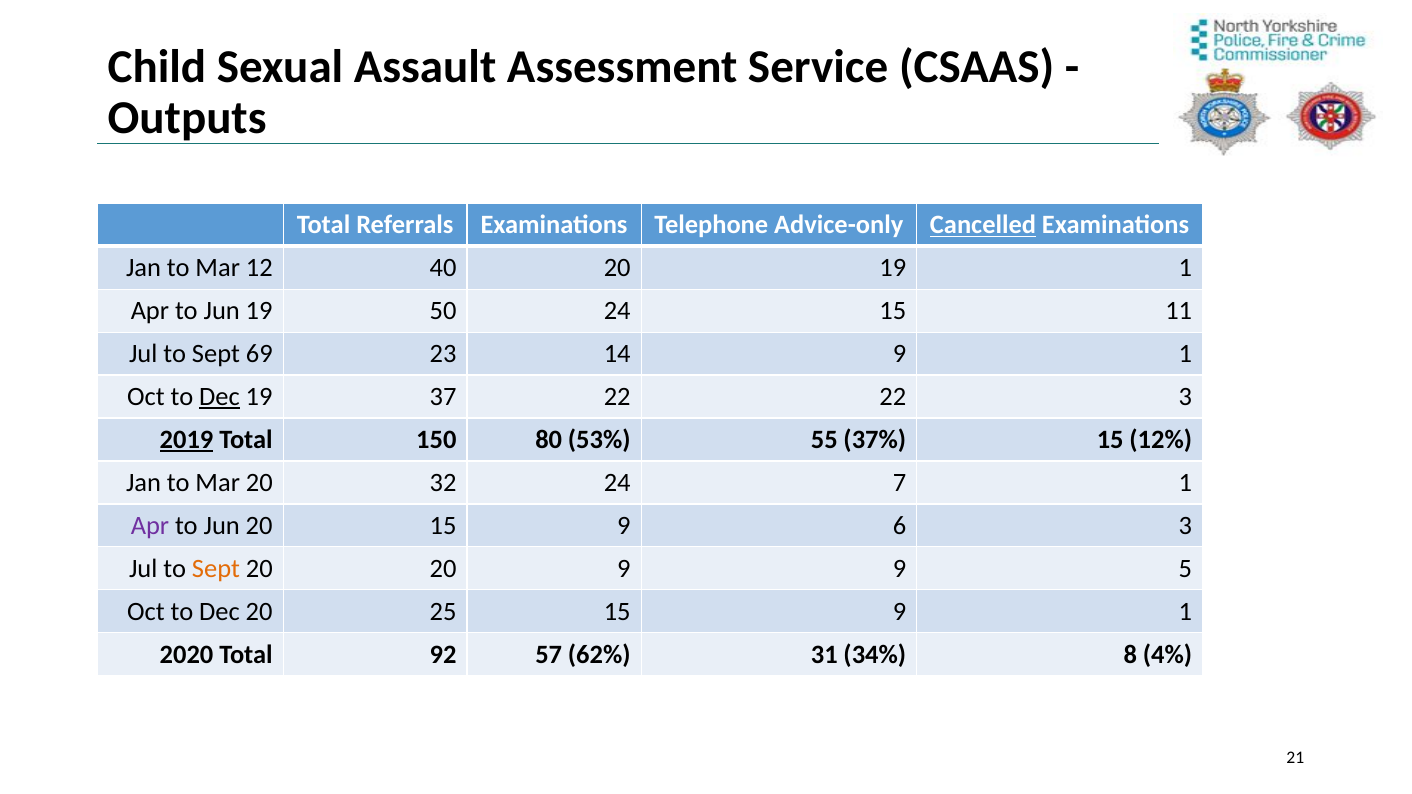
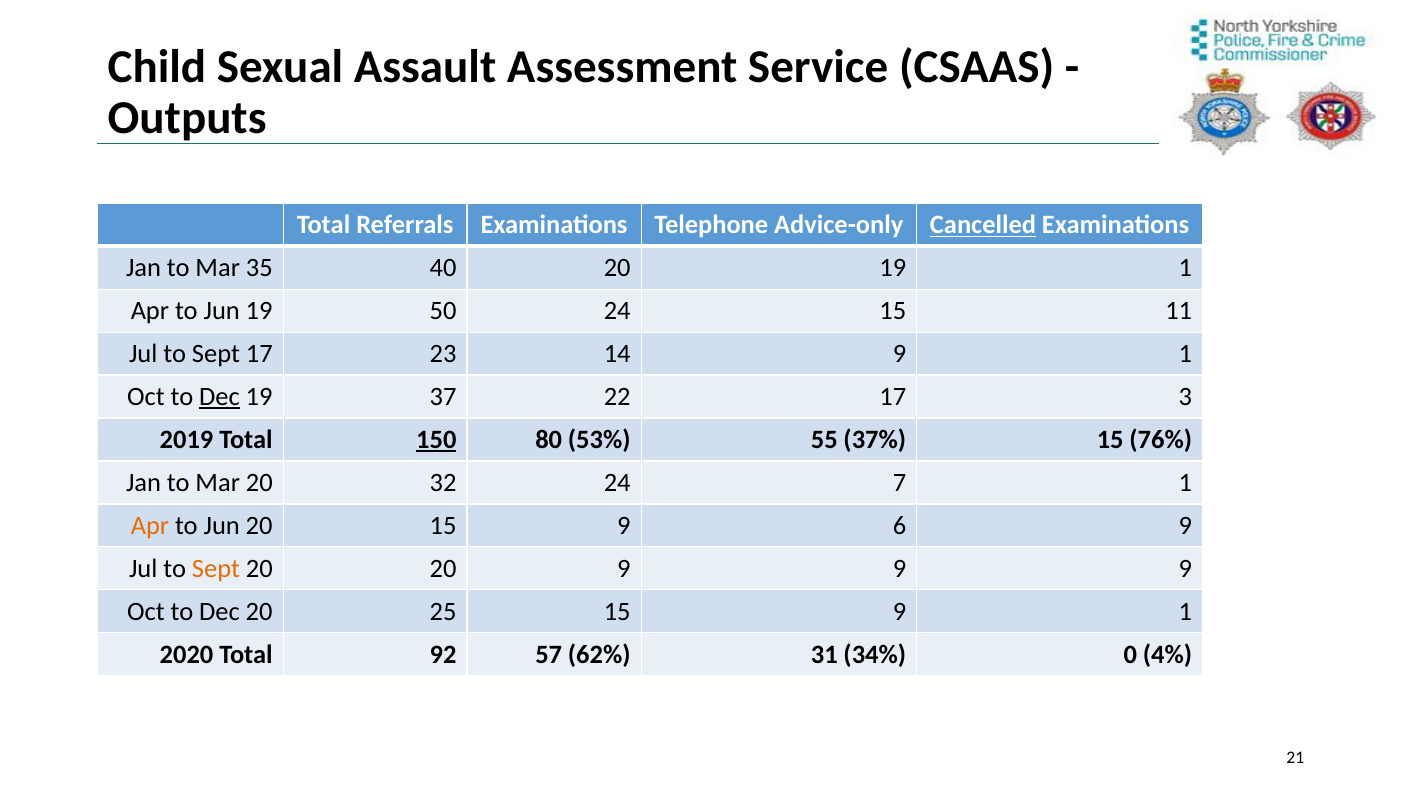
12: 12 -> 35 (259, 268)
Sept 69: 69 -> 17 (259, 354)
22 22: 22 -> 17 (893, 397)
2019 underline: present -> none (187, 440)
150 underline: none -> present (436, 440)
12%: 12% -> 76% (1161, 440)
Apr colour: purple -> orange (150, 526)
6 3: 3 -> 9 (1185, 526)
9 9 5: 5 -> 9 (1185, 569)
8: 8 -> 0 (1130, 655)
